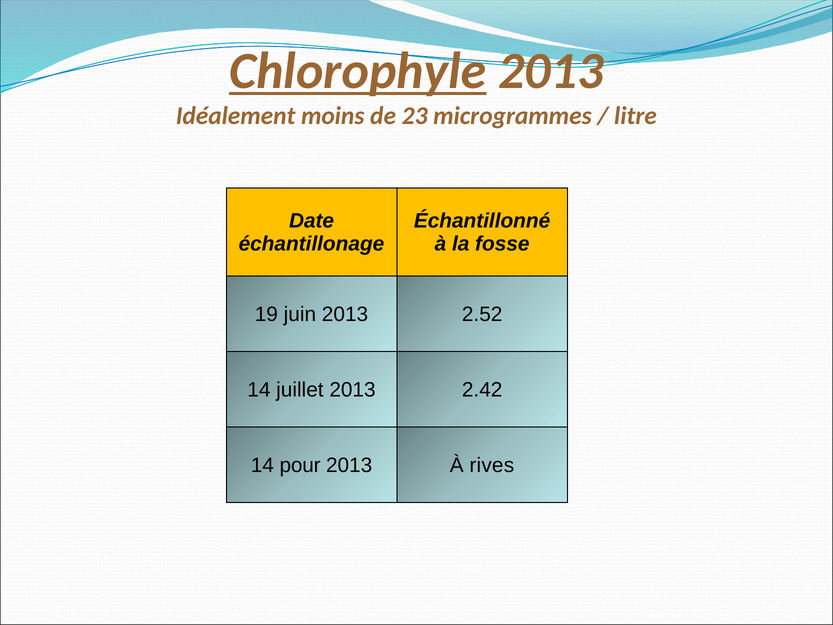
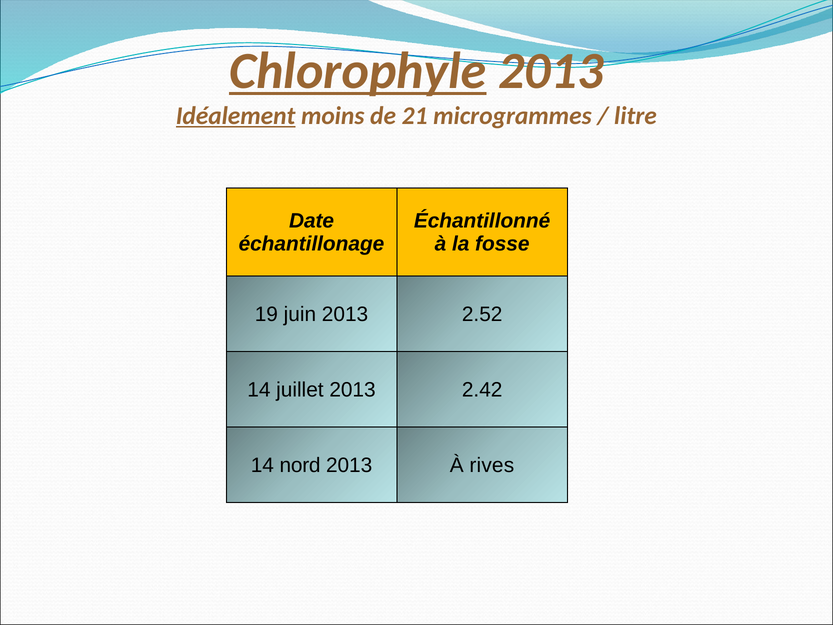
Idéalement underline: none -> present (236, 116)
23: 23 -> 21 (415, 116)
pour: pour -> nord (300, 465)
